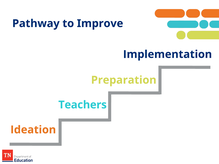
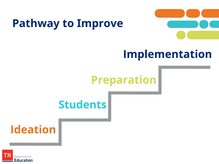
Teachers: Teachers -> Students (83, 105)
